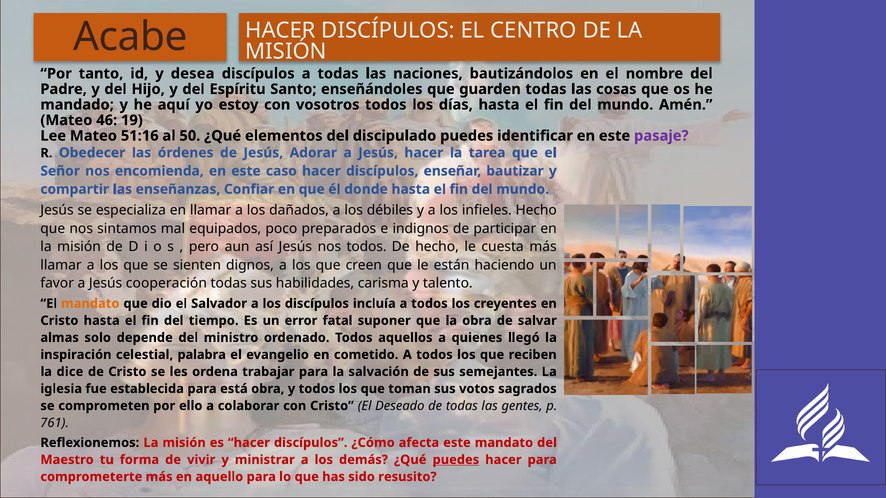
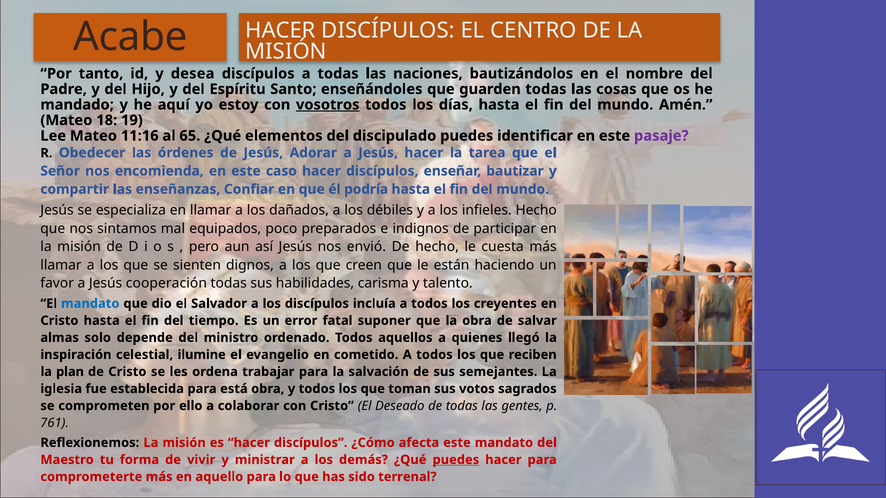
vosotros underline: none -> present (328, 105)
46: 46 -> 18 (107, 120)
51:16: 51:16 -> 11:16 (140, 136)
50: 50 -> 65 (190, 136)
donde: donde -> podría (366, 189)
nos todos: todos -> envió (366, 247)
mandato colour: orange -> blue (90, 304)
palabra: palabra -> ilumine (202, 355)
dice: dice -> plan (70, 372)
resusito: resusito -> terrenal (407, 477)
